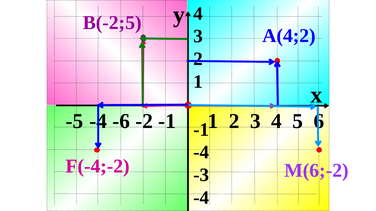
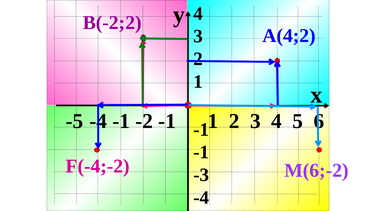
В(-2;5: В(-2;5 -> В(-2;2 (112, 23)
-6: -6 -> -1 (121, 121)
-4: -4 -> -1 (201, 153)
